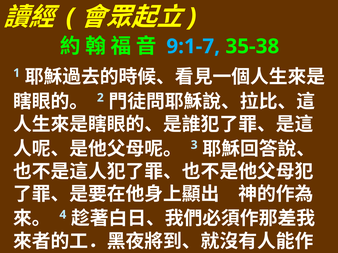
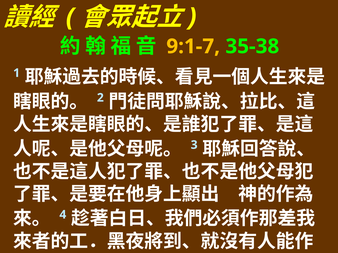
9:1-7 colour: light blue -> yellow (193, 46)
